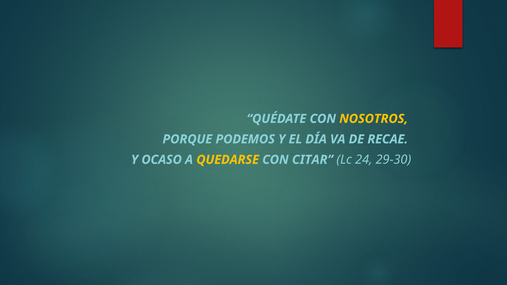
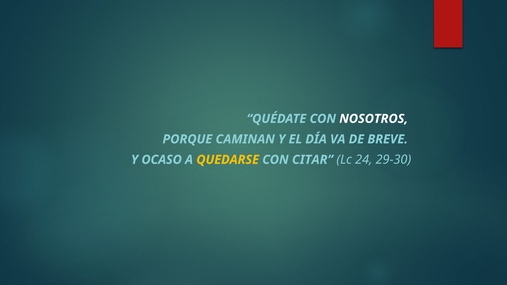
NOSOTROS colour: yellow -> white (374, 119)
PODEMOS: PODEMOS -> CAMINAN (245, 139)
RECAE: RECAE -> BREVE (388, 139)
